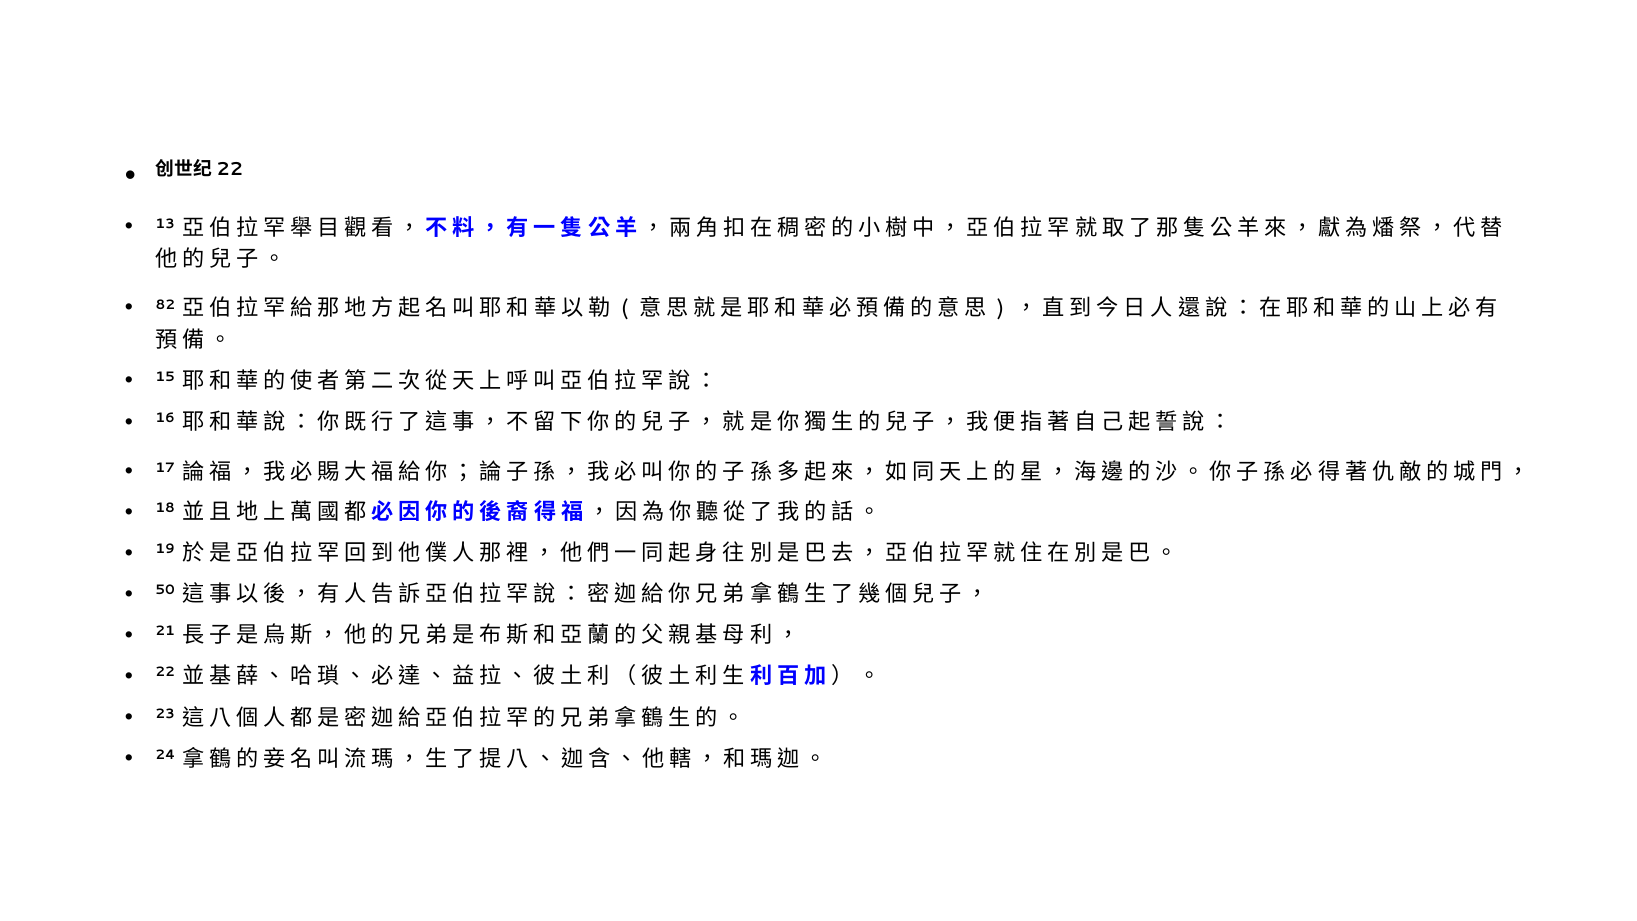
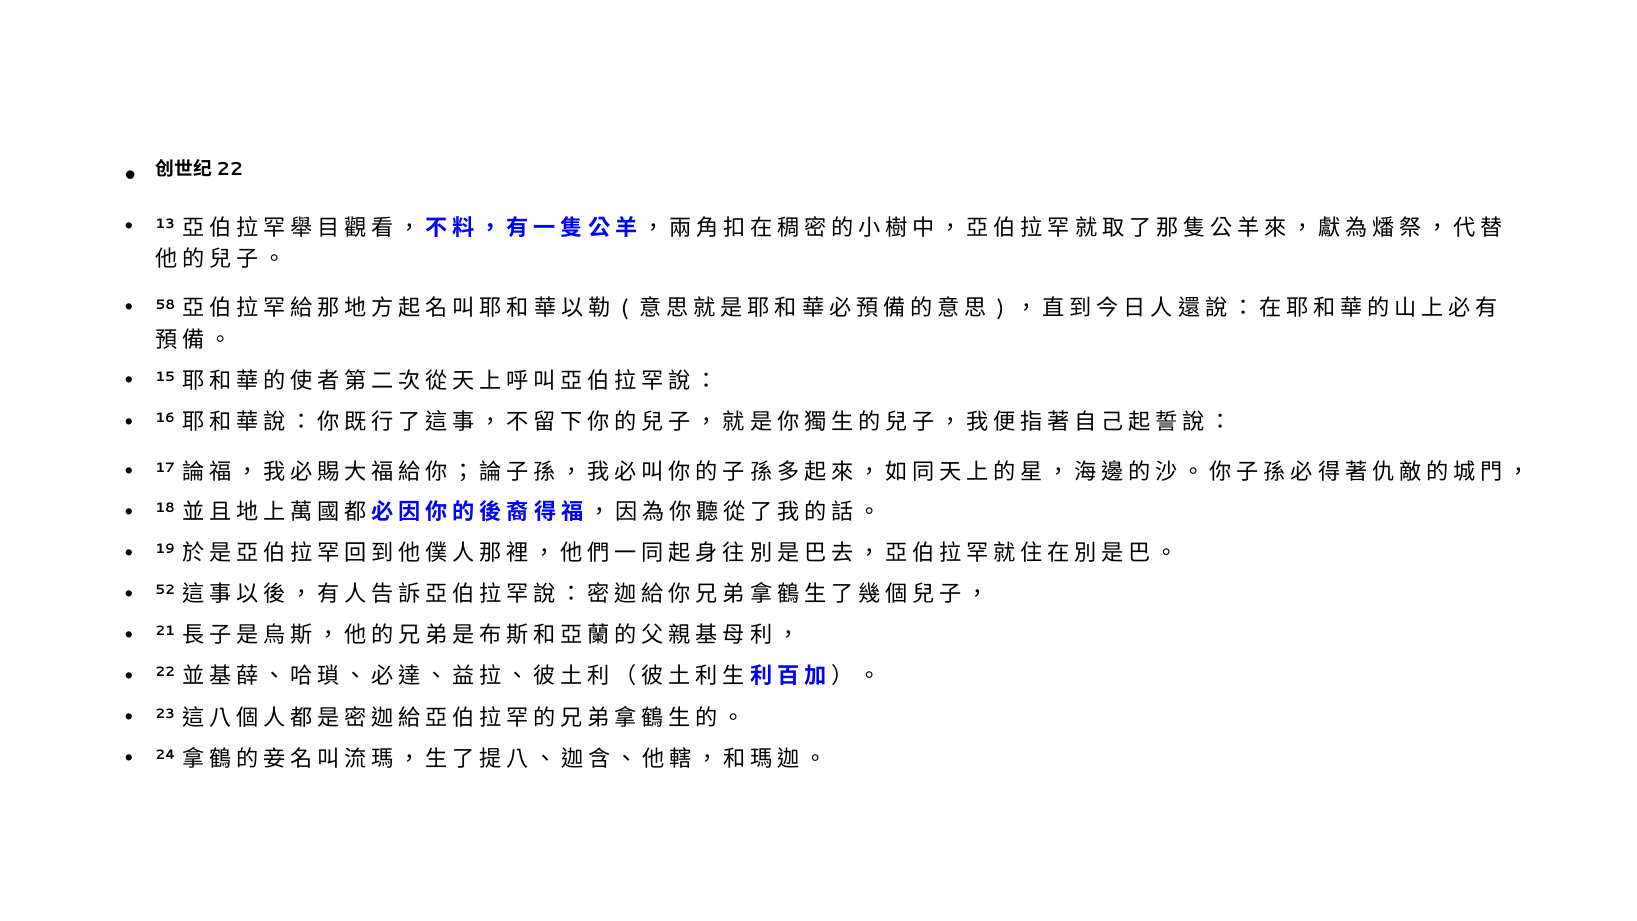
82: 82 -> 58 (165, 304)
50: 50 -> 52 (165, 590)
